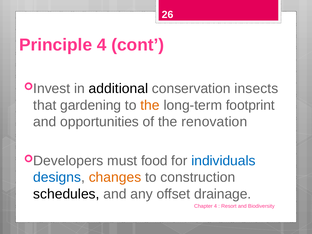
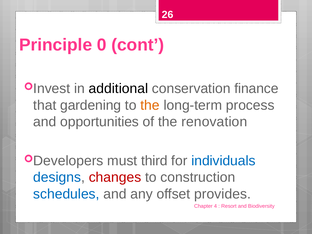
Principle 4: 4 -> 0 (102, 45)
insects: insects -> finance (256, 89)
footprint: footprint -> process (250, 105)
food: food -> third (154, 161)
changes colour: orange -> red (115, 177)
schedules colour: black -> blue (66, 194)
drainage: drainage -> provides (223, 194)
